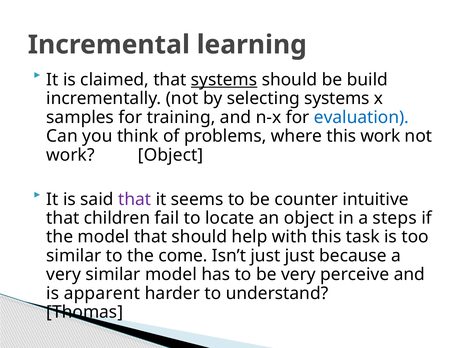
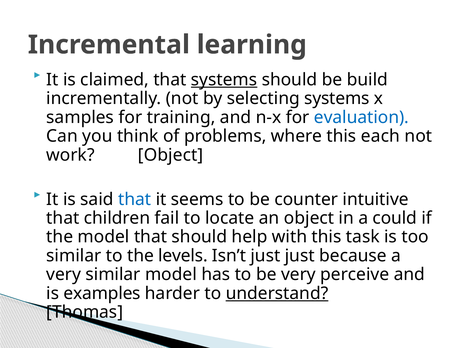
this work: work -> each (380, 136)
that colour: purple -> blue (135, 199)
steps: steps -> could (395, 218)
come: come -> levels (183, 256)
apparent: apparent -> examples (102, 293)
understand underline: none -> present (277, 293)
